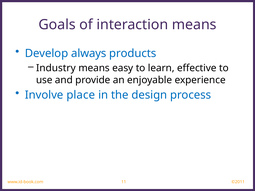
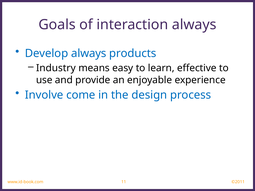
interaction means: means -> always (194, 25)
place: place -> come (81, 95)
